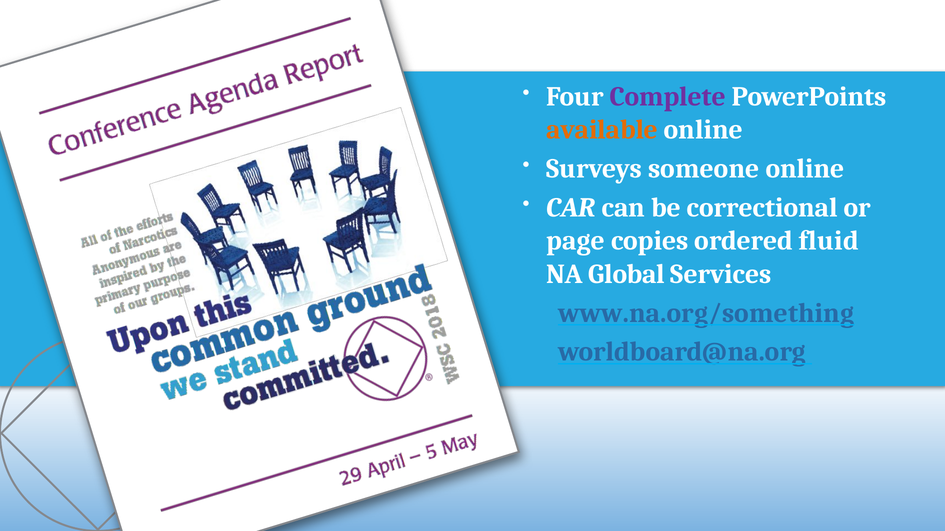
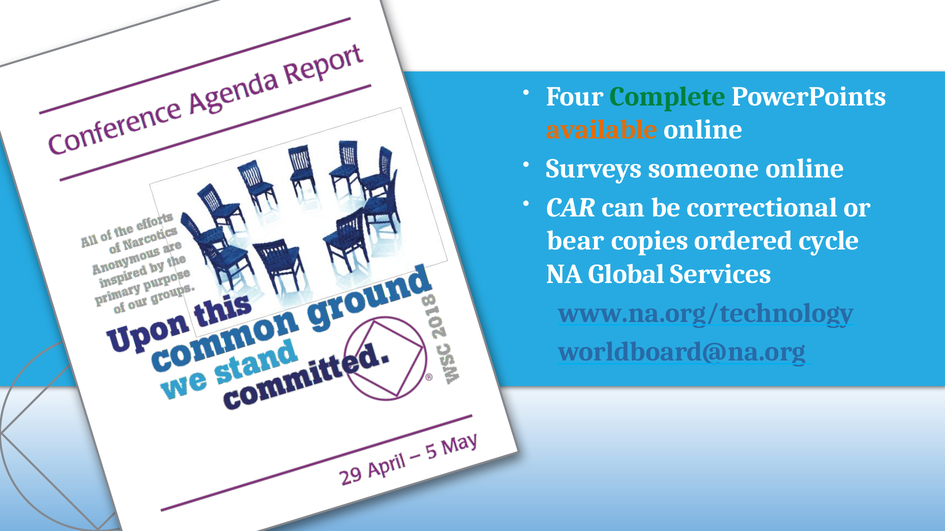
Complete colour: purple -> green (668, 97)
page: page -> bear (576, 241)
fluid: fluid -> cycle (829, 241)
www.na.org/something: www.na.org/something -> www.na.org/technology (706, 313)
